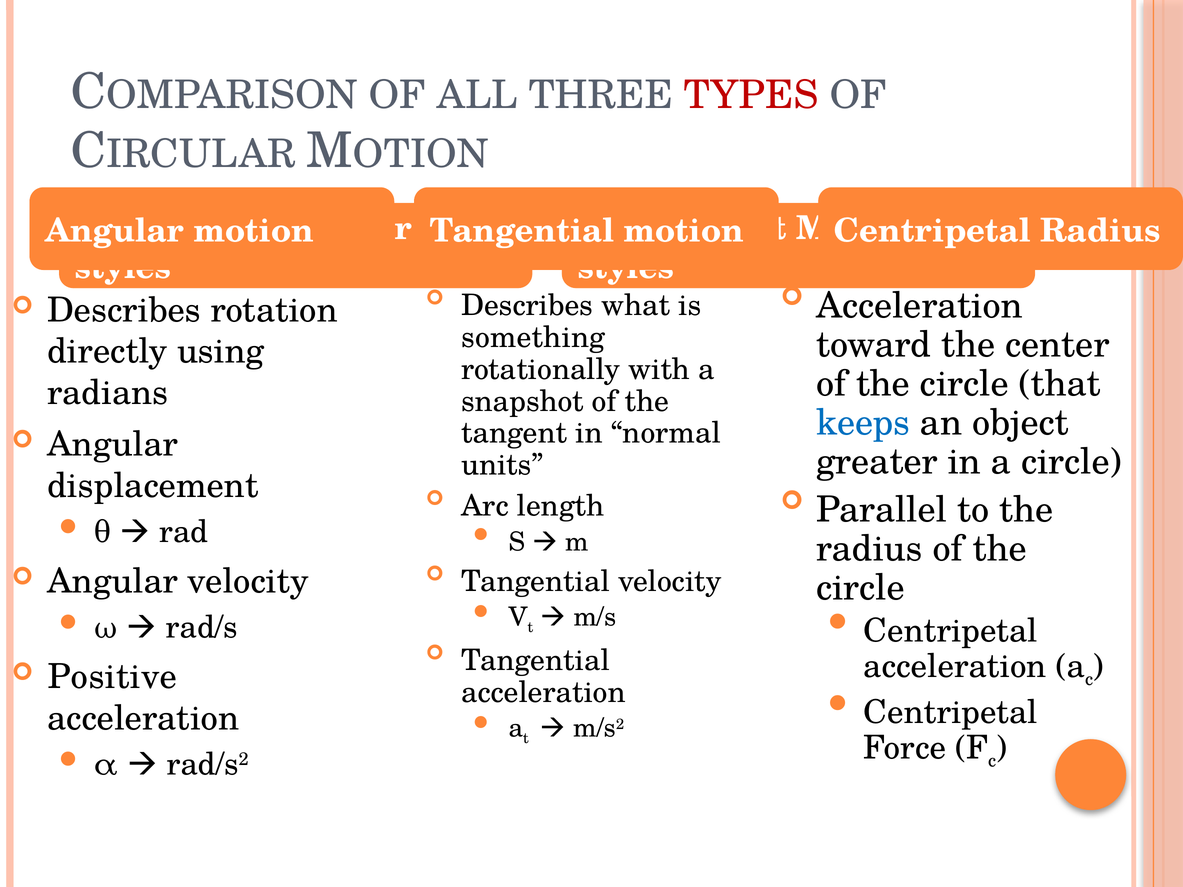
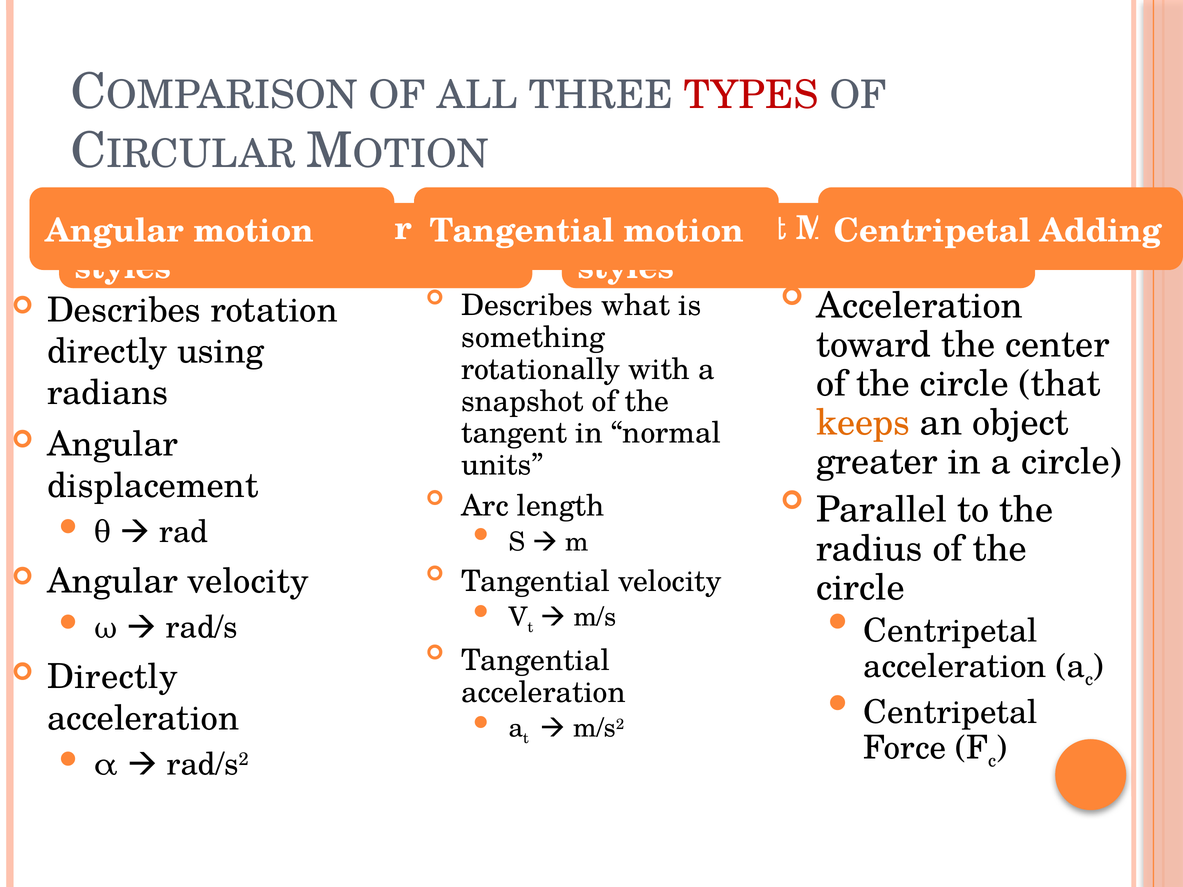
Radius: Radius -> Adding (1101, 231)
keeps colour: blue -> orange (863, 423)
Positive: Positive -> Directly (112, 677)
